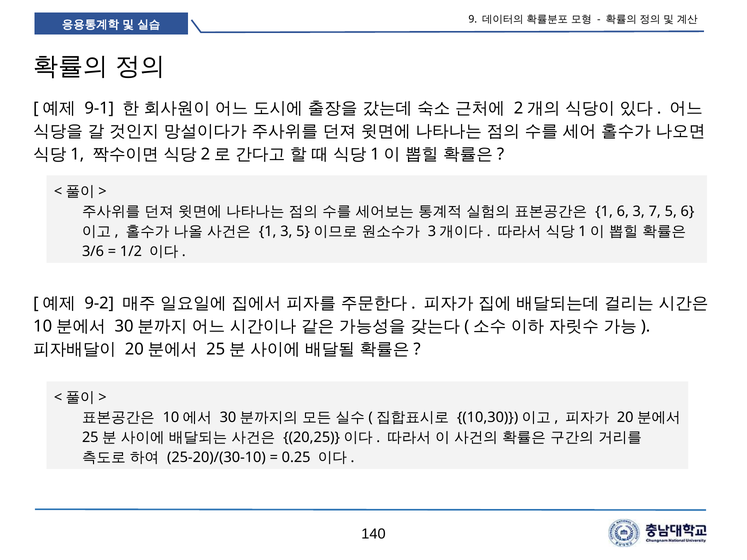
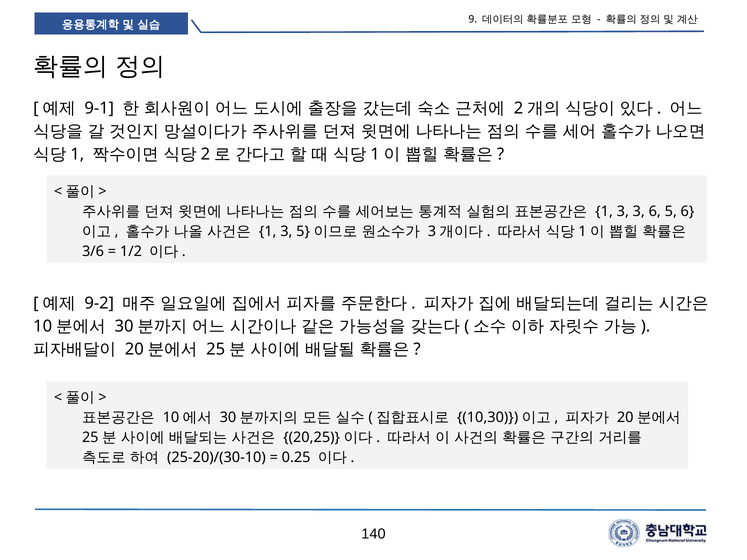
6: 6 -> 3 (623, 211)
3 7: 7 -> 6 (655, 211)
